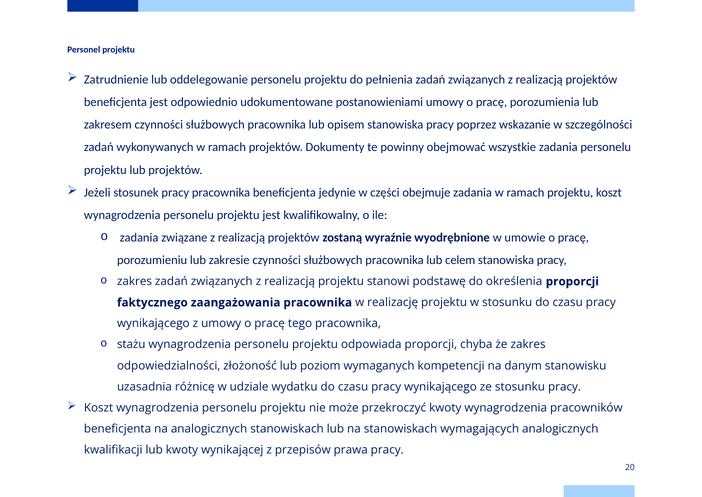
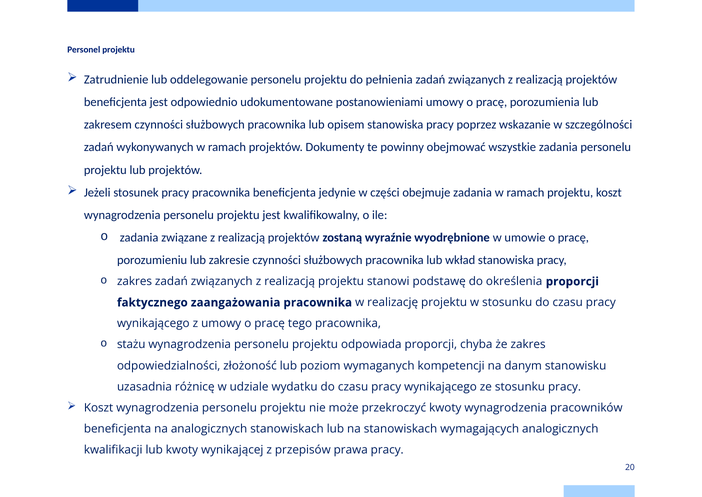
celem: celem -> wkład (460, 260)
